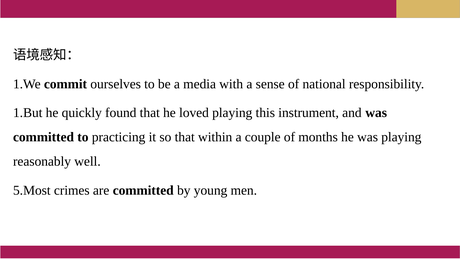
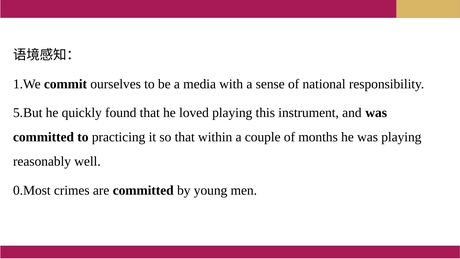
1.But: 1.But -> 5.But (28, 113)
5.Most: 5.Most -> 0.Most (32, 190)
